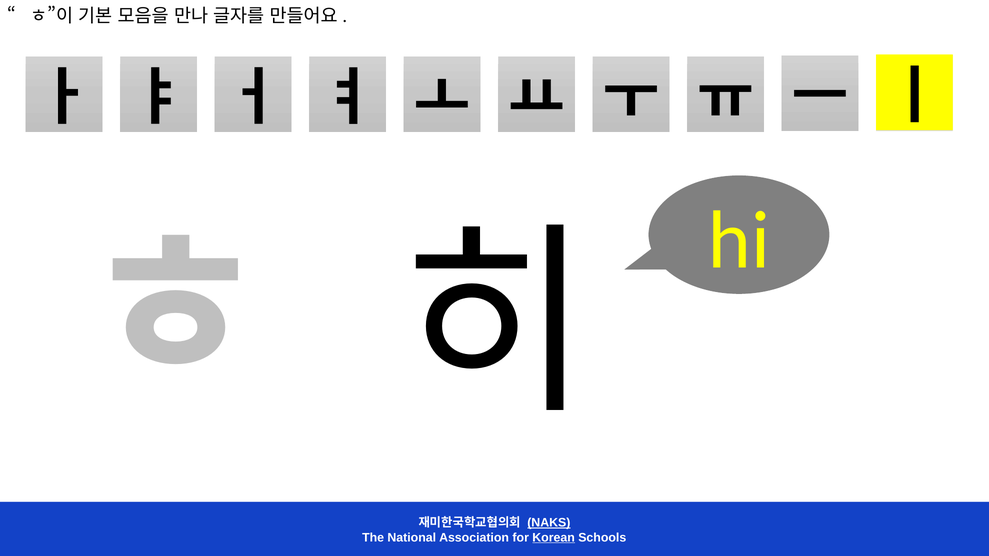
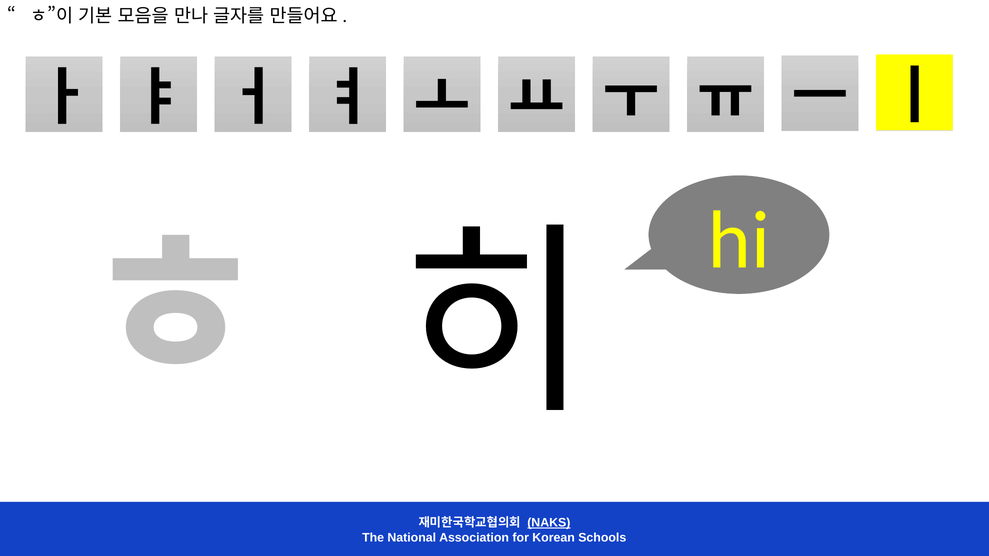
Korean underline: present -> none (554, 538)
